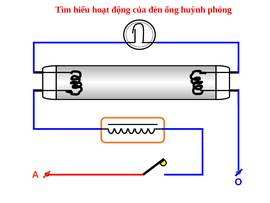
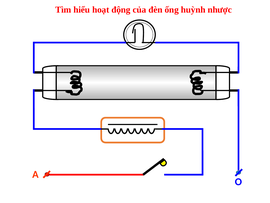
phóng: phóng -> nhược (220, 10)
